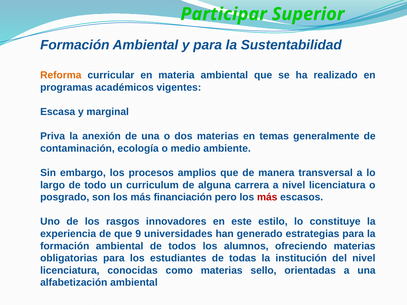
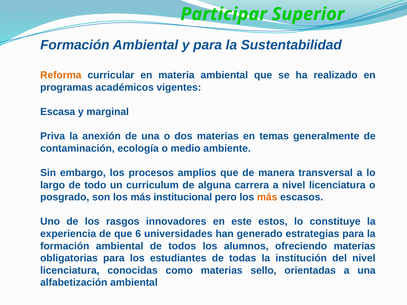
financiación: financiación -> institucional (183, 197)
más colour: red -> orange (267, 197)
estilo: estilo -> estos (273, 222)
9: 9 -> 6 (138, 234)
